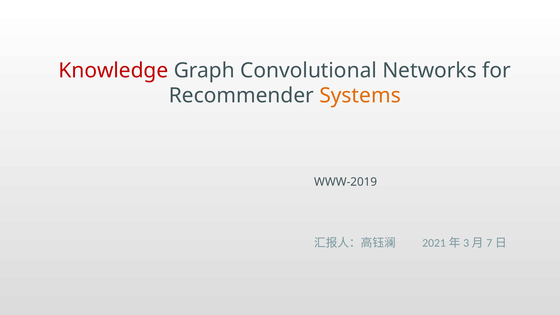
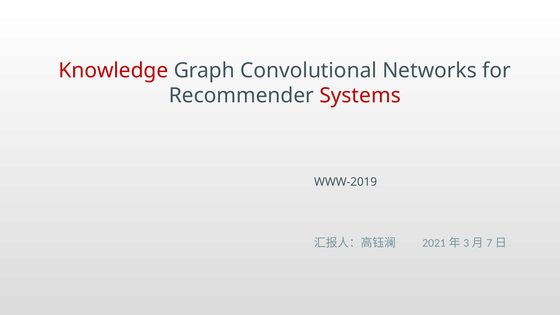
Systems colour: orange -> red (360, 96)
